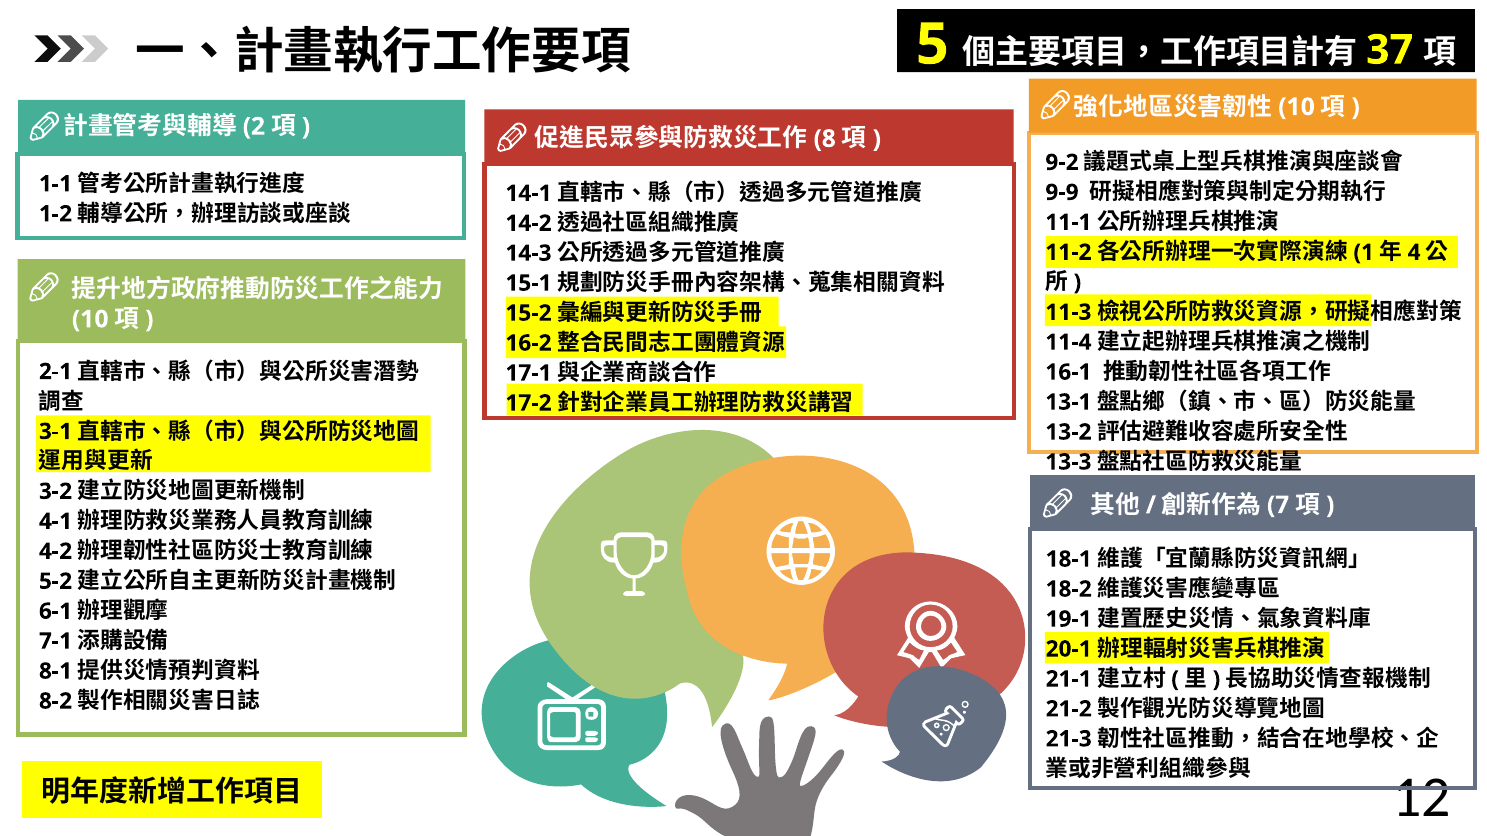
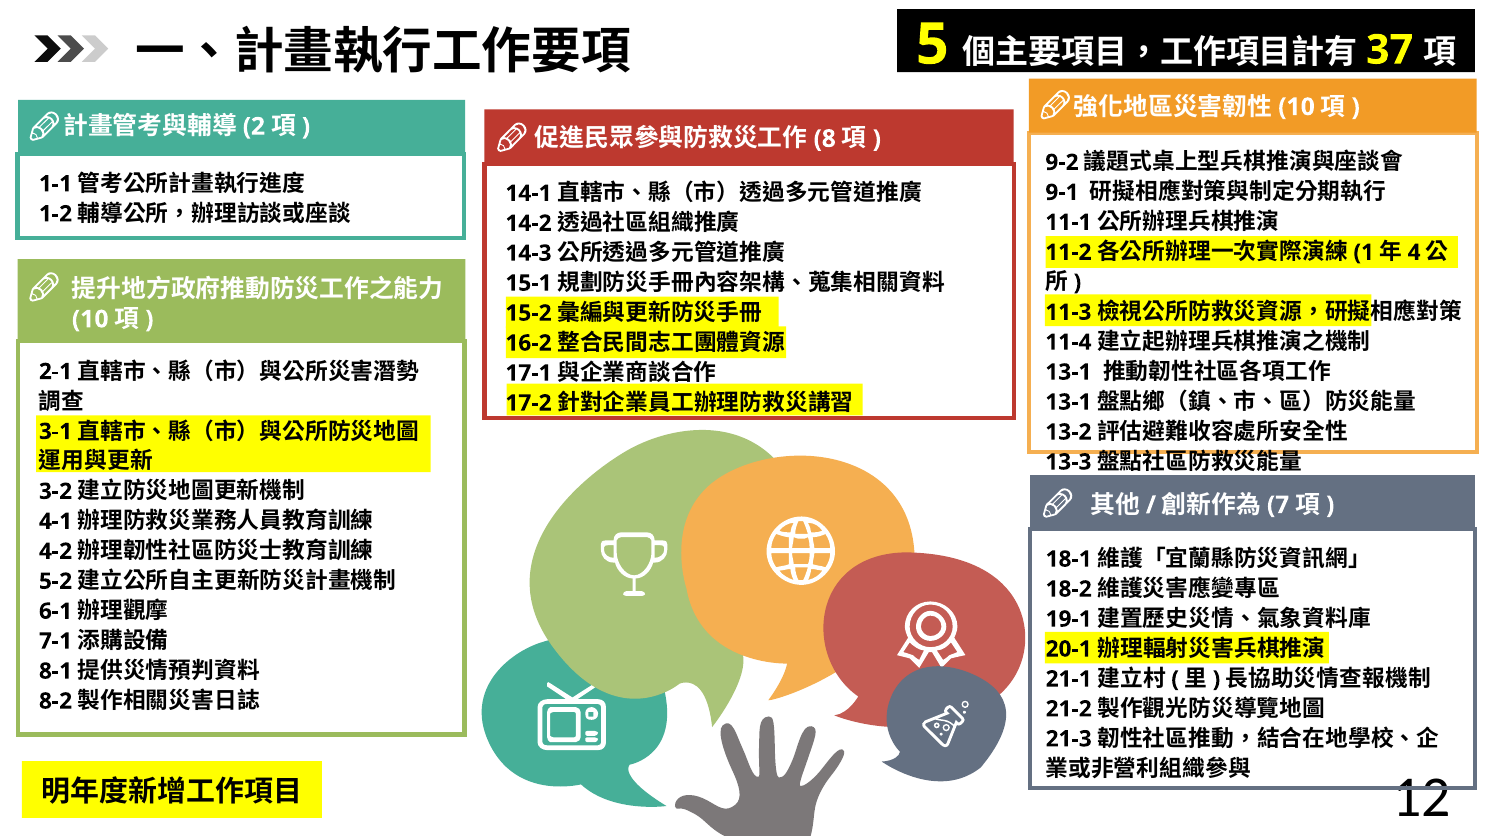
9-9: 9-9 -> 9-1 (1062, 193)
16-1: 16-1 -> 13-1 (1068, 372)
